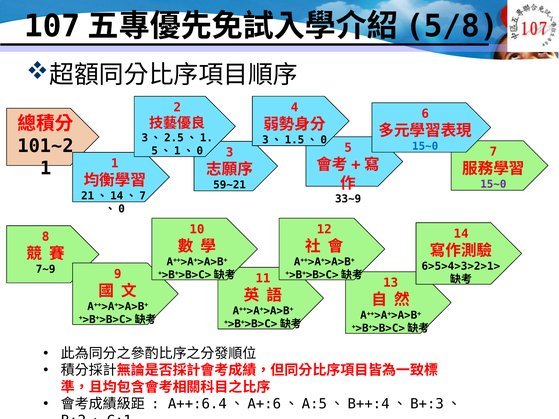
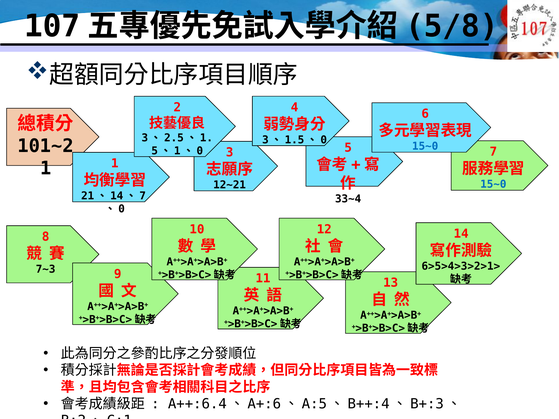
15~0 colour: purple -> blue (493, 184)
59~21: 59~21 -> 12~21 (230, 185)
33~9: 33~9 -> 33~4 (348, 199)
7~9: 7~9 -> 7~3 (46, 269)
